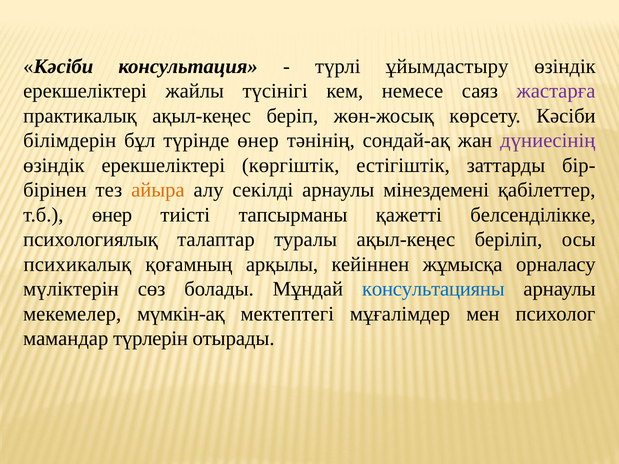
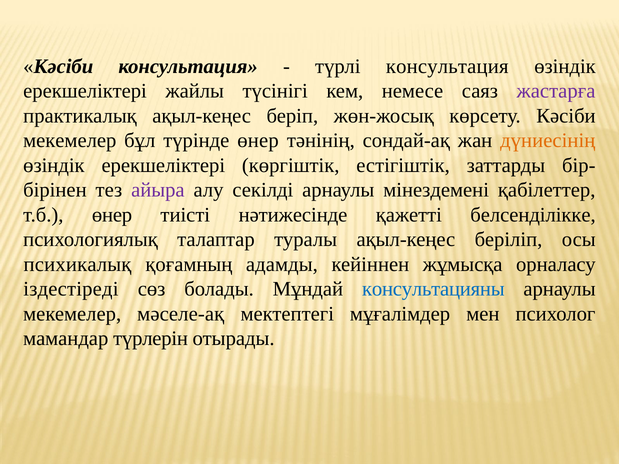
түрлi ұйымдастыру: ұйымдастыру -> консультация (447, 66)
бiлiмдерiн: бiлiмдерiн -> мекемелер (70, 141)
дүниесiнiң colour: purple -> orange (548, 141)
айыра colour: orange -> purple (158, 190)
тапсырманы: тапсырманы -> нәтижесінде (293, 215)
арқылы: арқылы -> адамды (282, 265)
мүліктерін: мүліктерін -> іздестіреді (71, 289)
мүмкін-ақ: мүмкін-ақ -> мәселе-ақ (181, 314)
